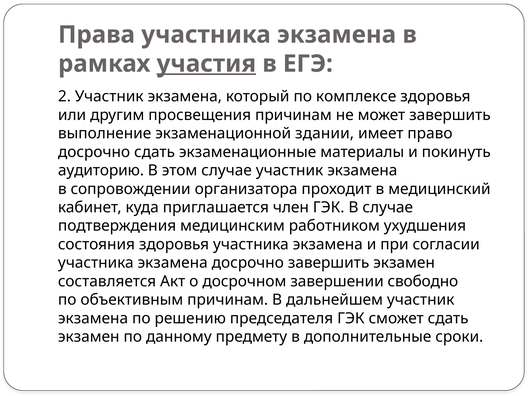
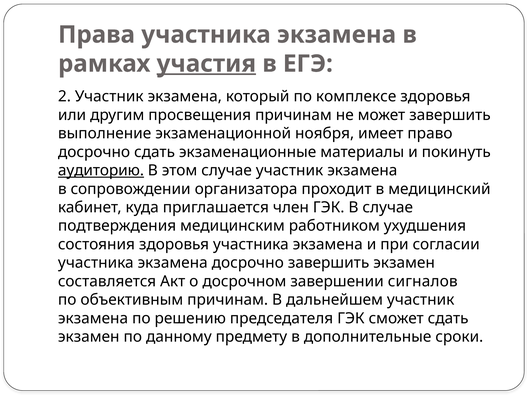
здании: здании -> ноября (325, 133)
аудиторию underline: none -> present (101, 170)
свободно: свободно -> сигналов (423, 281)
